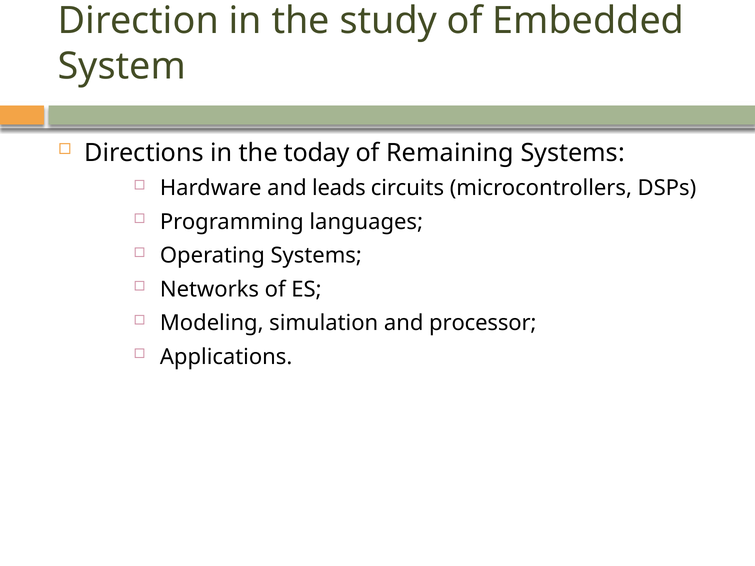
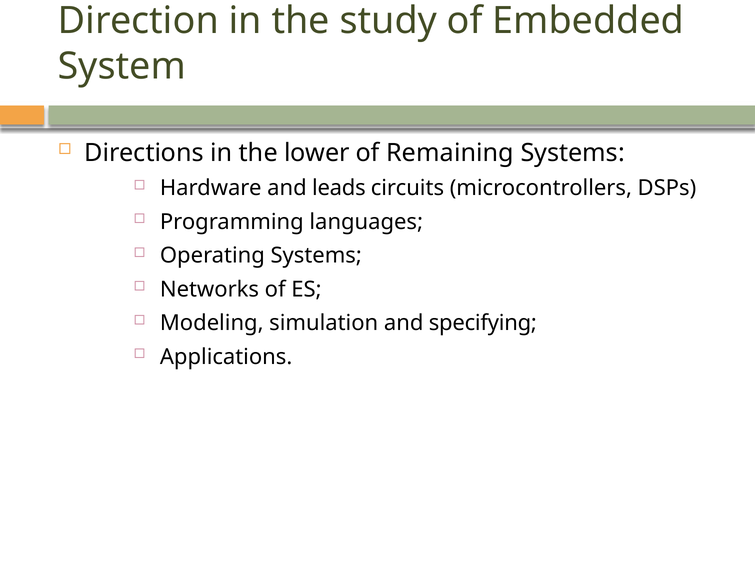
today: today -> lower (317, 153)
processor: processor -> specifying (483, 323)
